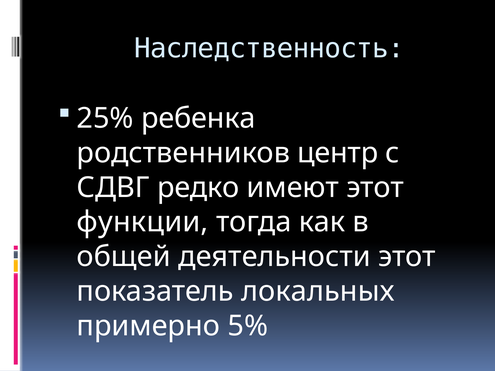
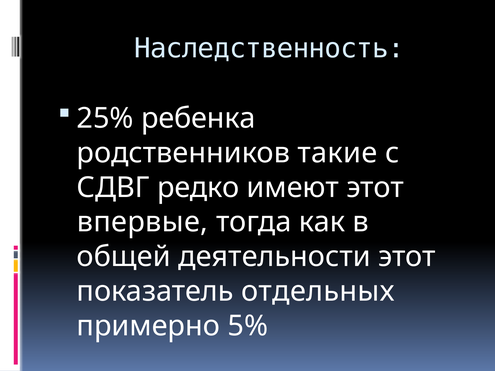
центр: центр -> такие (337, 153)
функции: функции -> впервые (142, 222)
локальных: локальных -> отдельных (318, 292)
